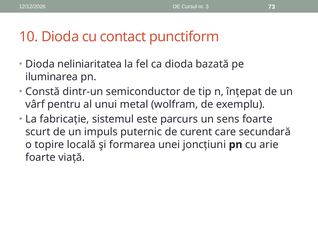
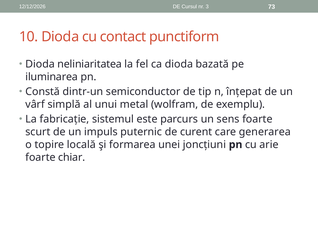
pentru: pentru -> simplă (64, 105)
secundară: secundară -> generarea (265, 132)
viață: viață -> chiar (72, 158)
